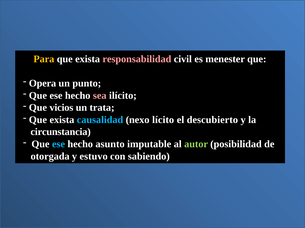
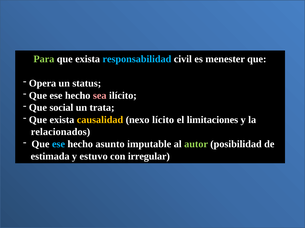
Para colour: yellow -> light green (44, 59)
responsabilidad colour: pink -> light blue (137, 59)
punto: punto -> status (87, 84)
vicios: vicios -> social (61, 108)
causalidad colour: light blue -> yellow (100, 120)
descubierto: descubierto -> limitaciones (212, 120)
circunstancia: circunstancia -> relacionados (61, 132)
otorgada: otorgada -> estimada (50, 157)
sabiendo: sabiendo -> irregular (149, 157)
